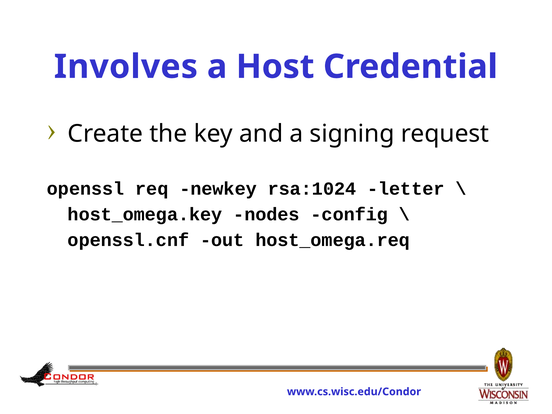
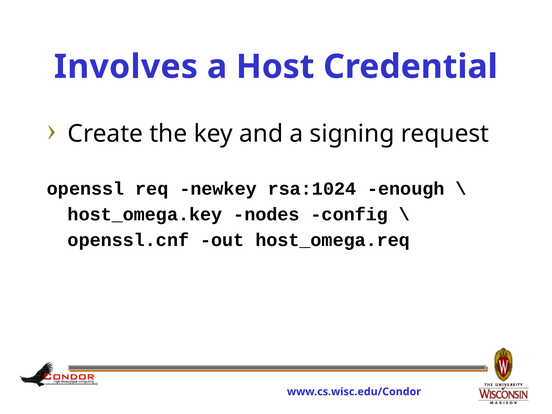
letter: letter -> enough (406, 189)
